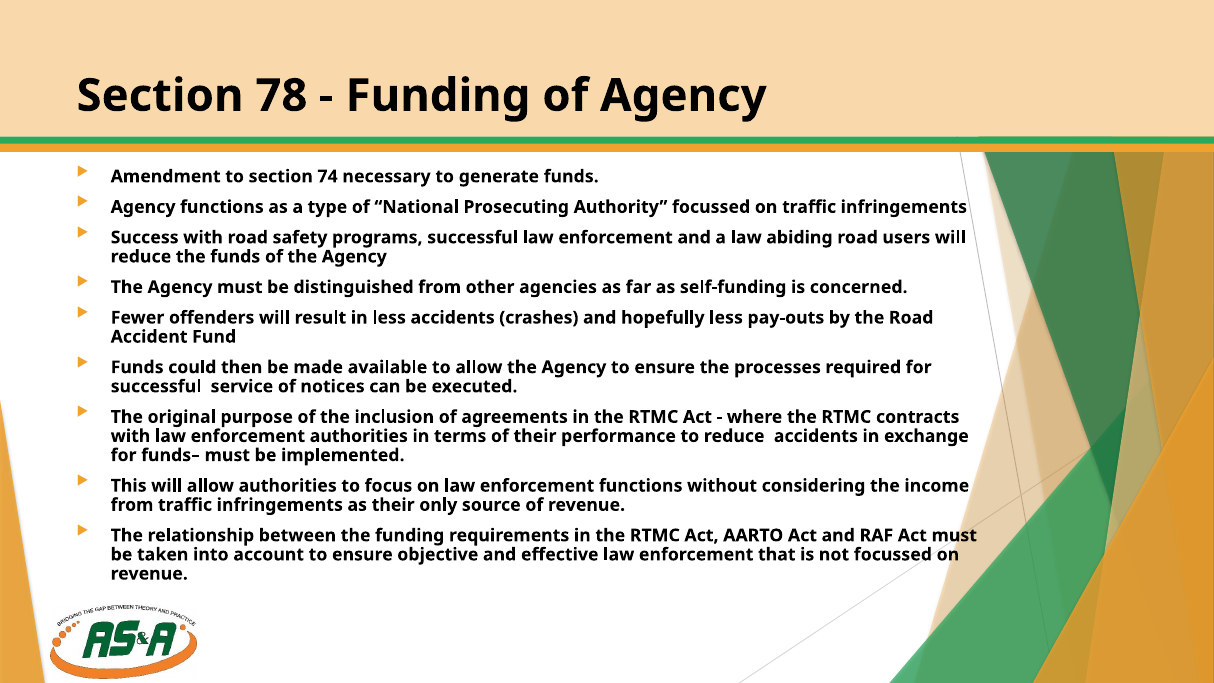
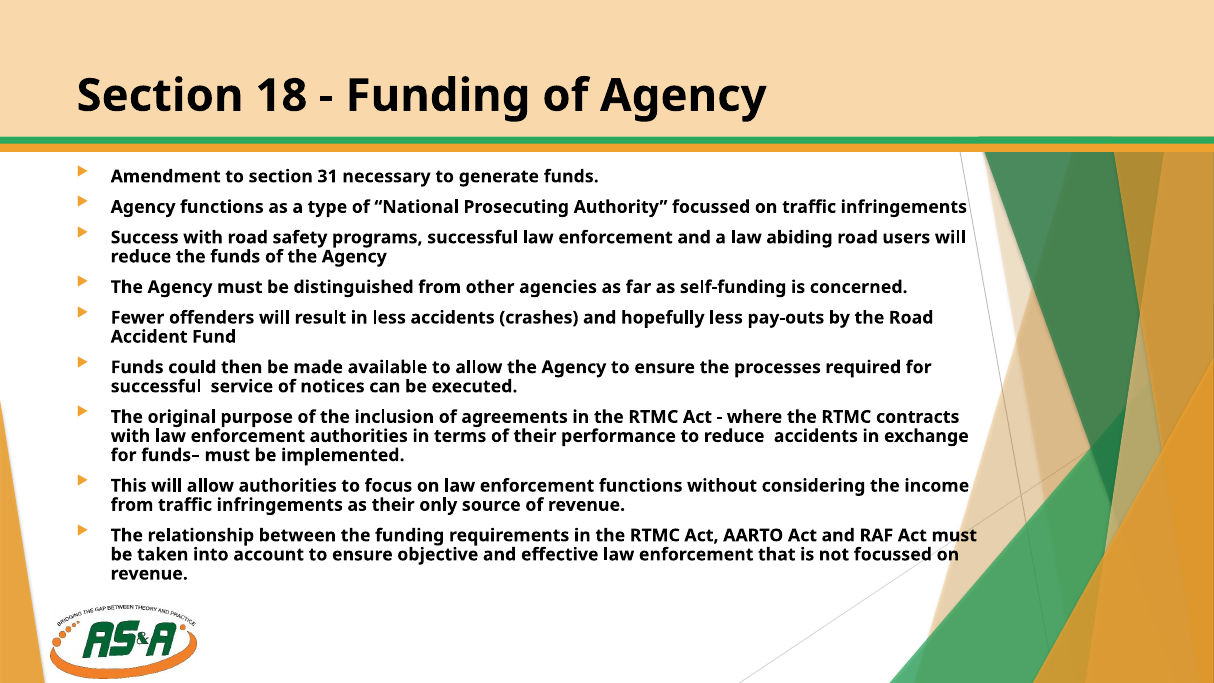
78: 78 -> 18 (281, 96)
74: 74 -> 31 (328, 176)
